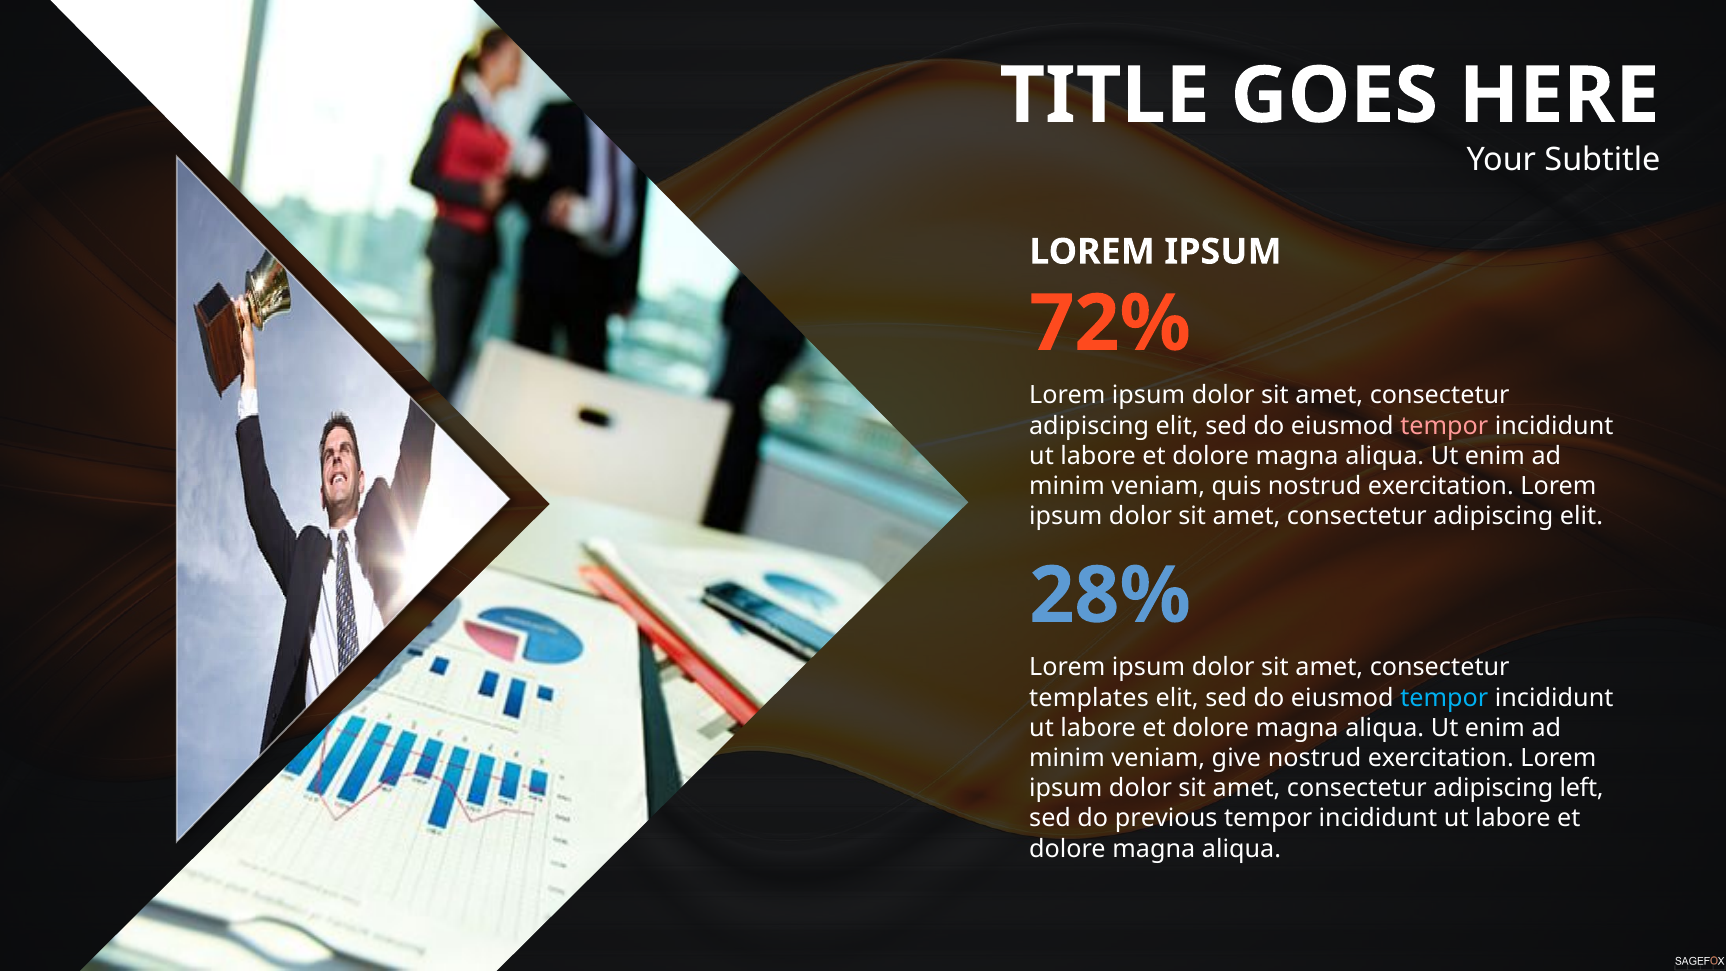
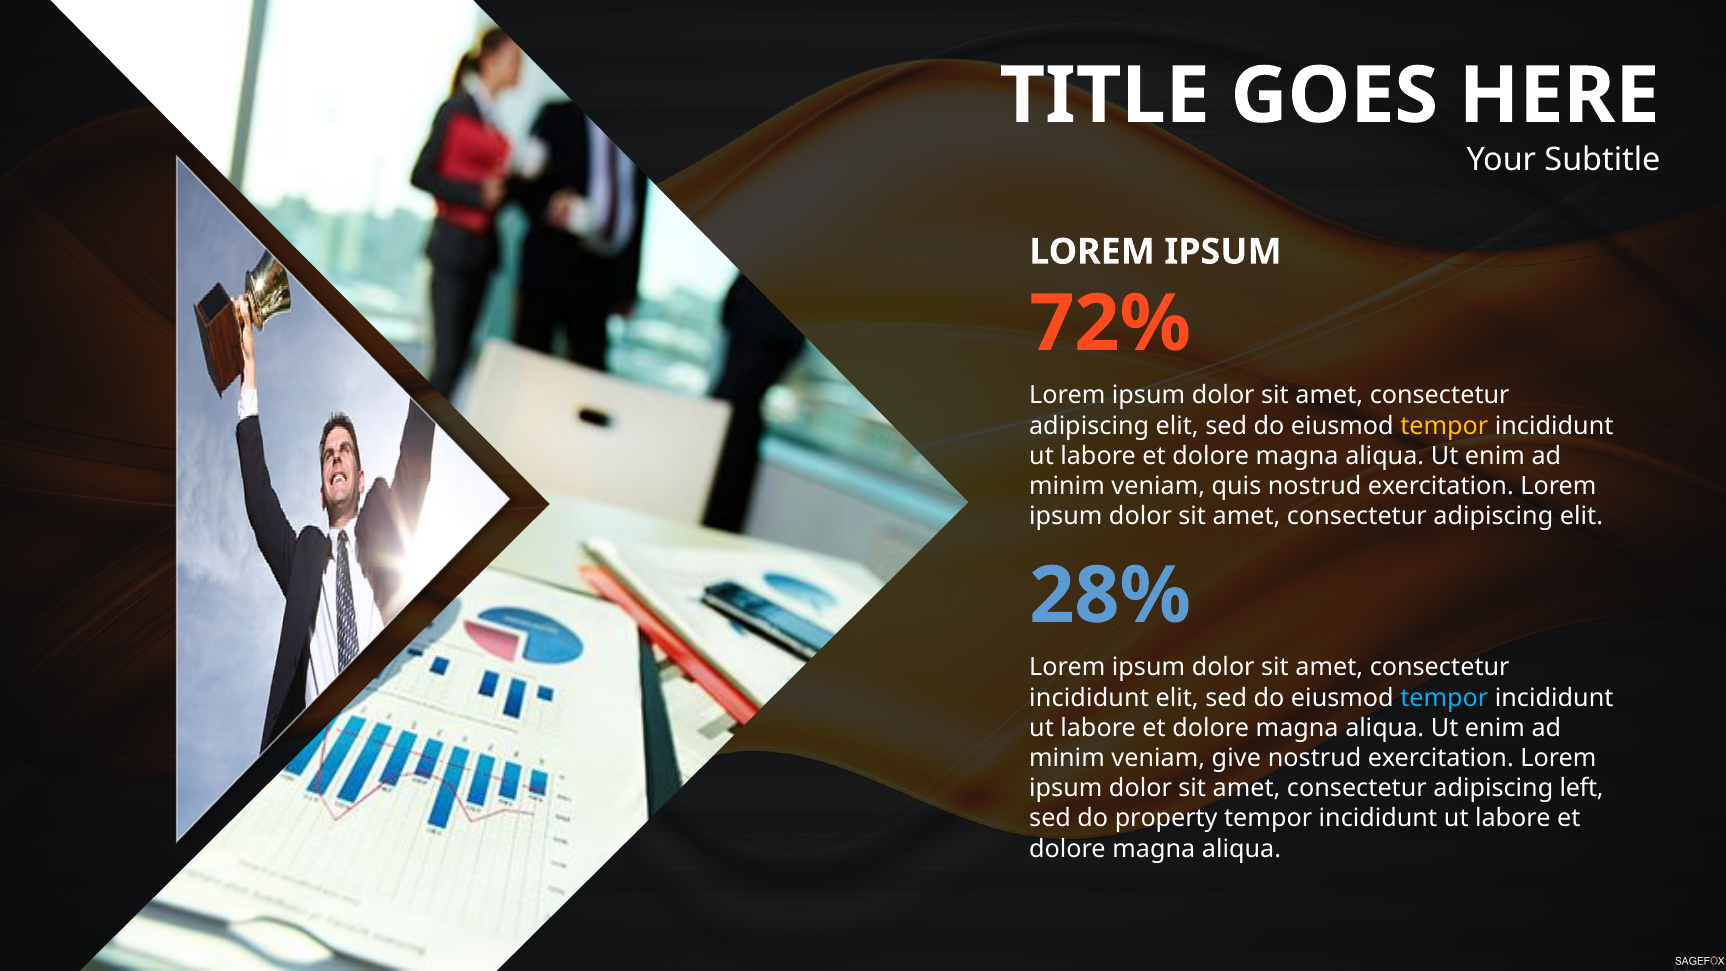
tempor colour: pink -> yellow (1444, 426)
templates: templates -> incididunt (1089, 698)
previous: previous -> property (1166, 818)
